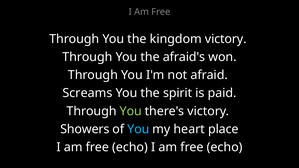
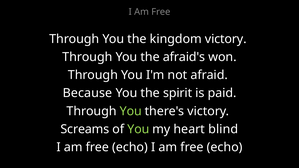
Screams: Screams -> Because (87, 93)
Showers: Showers -> Screams (85, 129)
You colour: light blue -> light green (138, 129)
place: place -> blind (223, 129)
